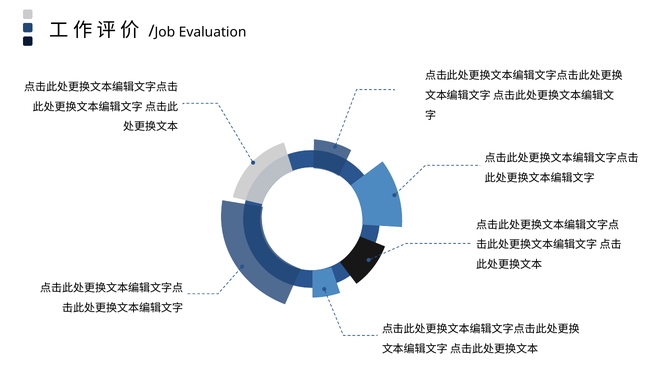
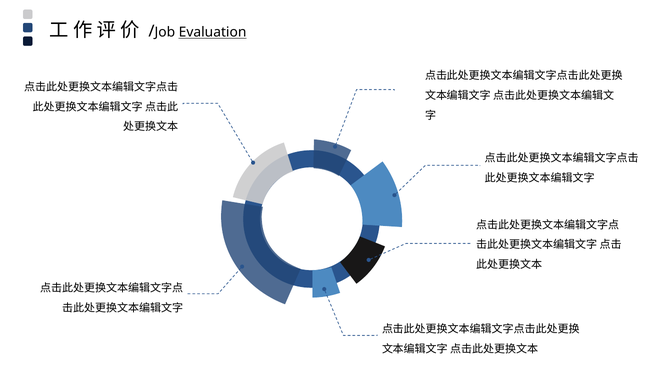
Evaluation underline: none -> present (213, 32)
